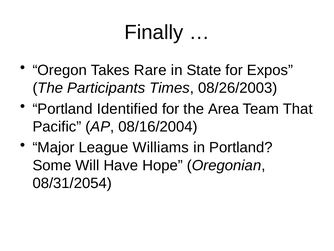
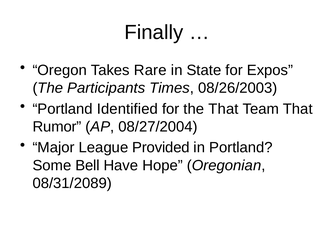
the Area: Area -> That (223, 109)
Pacific: Pacific -> Rumor (57, 126)
08/16/2004: 08/16/2004 -> 08/27/2004 (158, 126)
Williams: Williams -> Provided (161, 147)
Will: Will -> Bell (88, 165)
08/31/2054: 08/31/2054 -> 08/31/2089 (72, 183)
